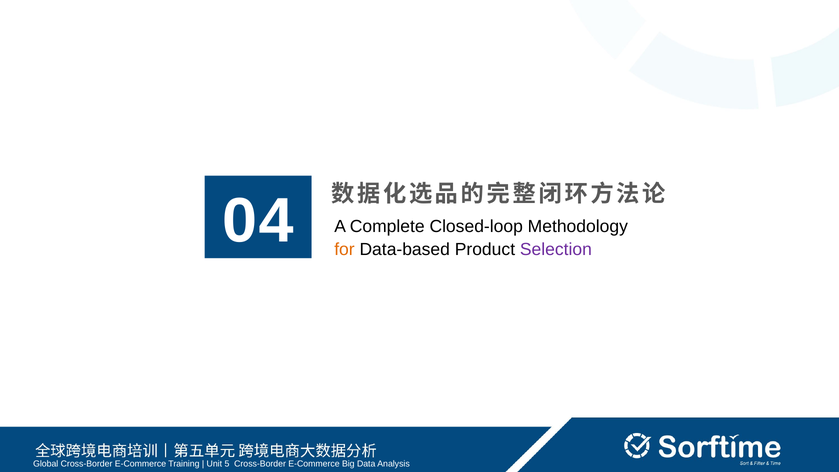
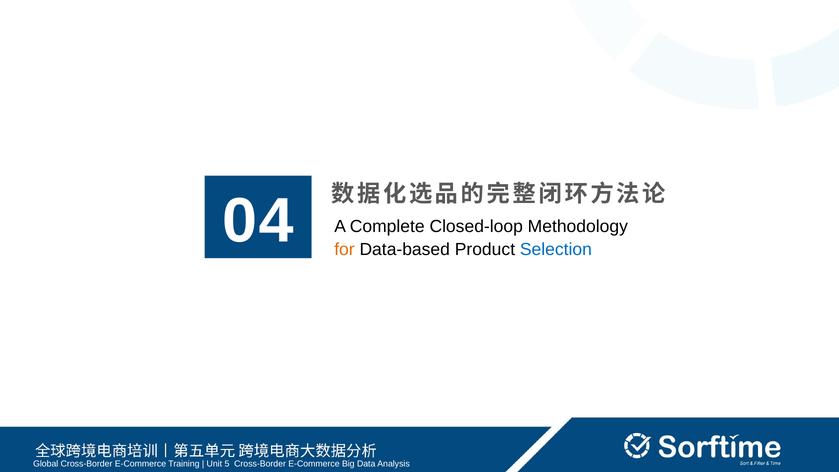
Selection colour: purple -> blue (556, 249)
